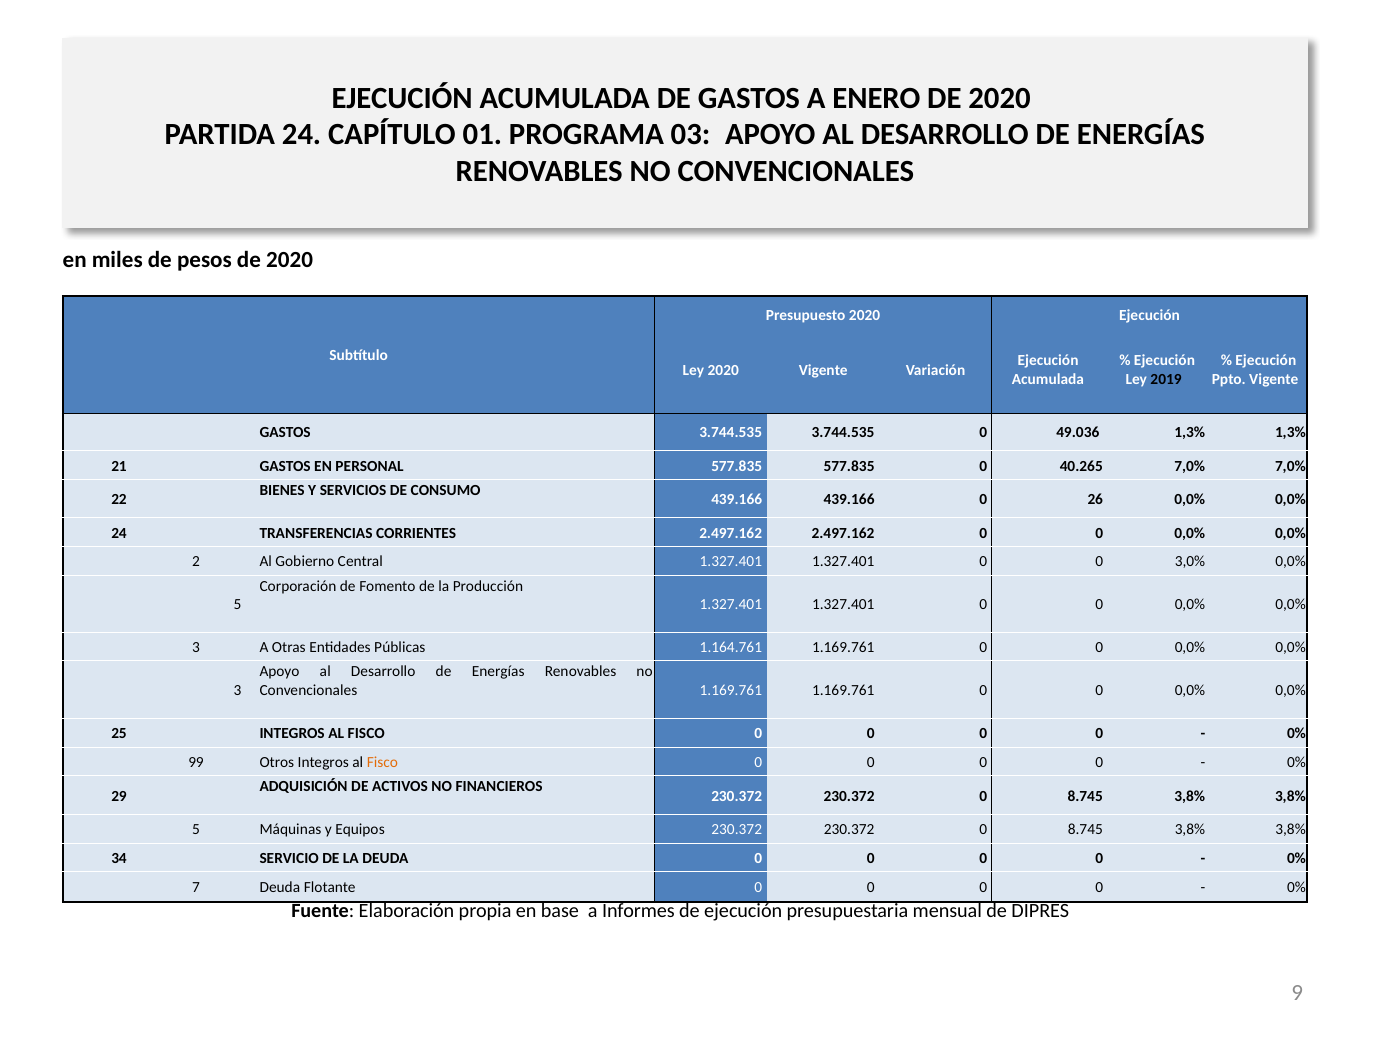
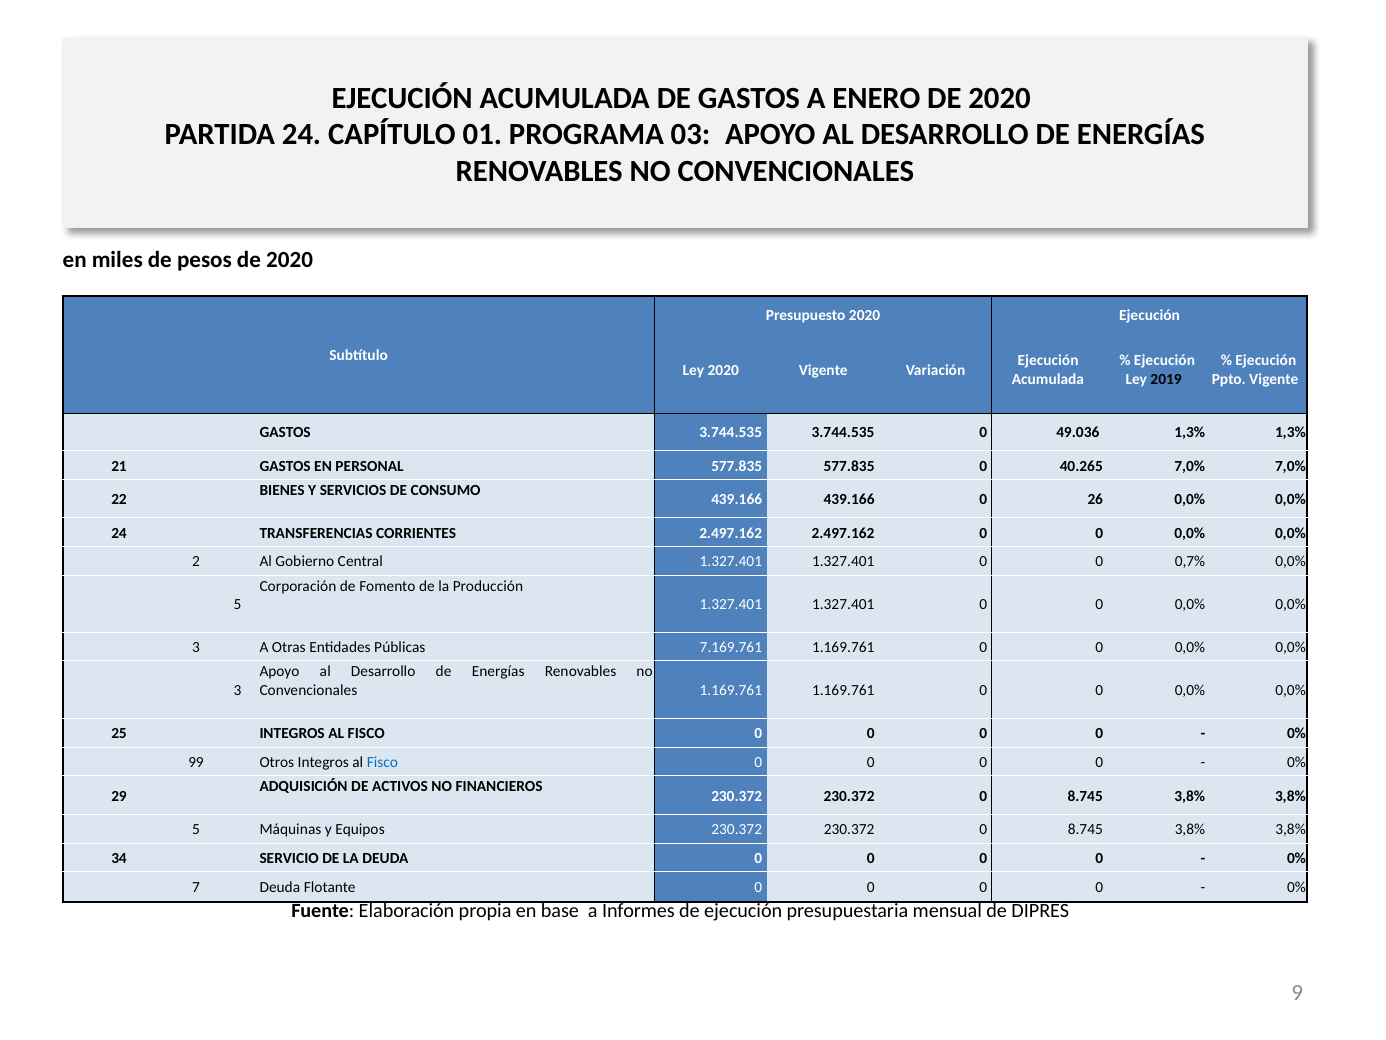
3,0%: 3,0% -> 0,7% (1190, 562)
1.164.761: 1.164.761 -> 7.169.761 (731, 647)
Fisco colour: orange -> blue (382, 762)
